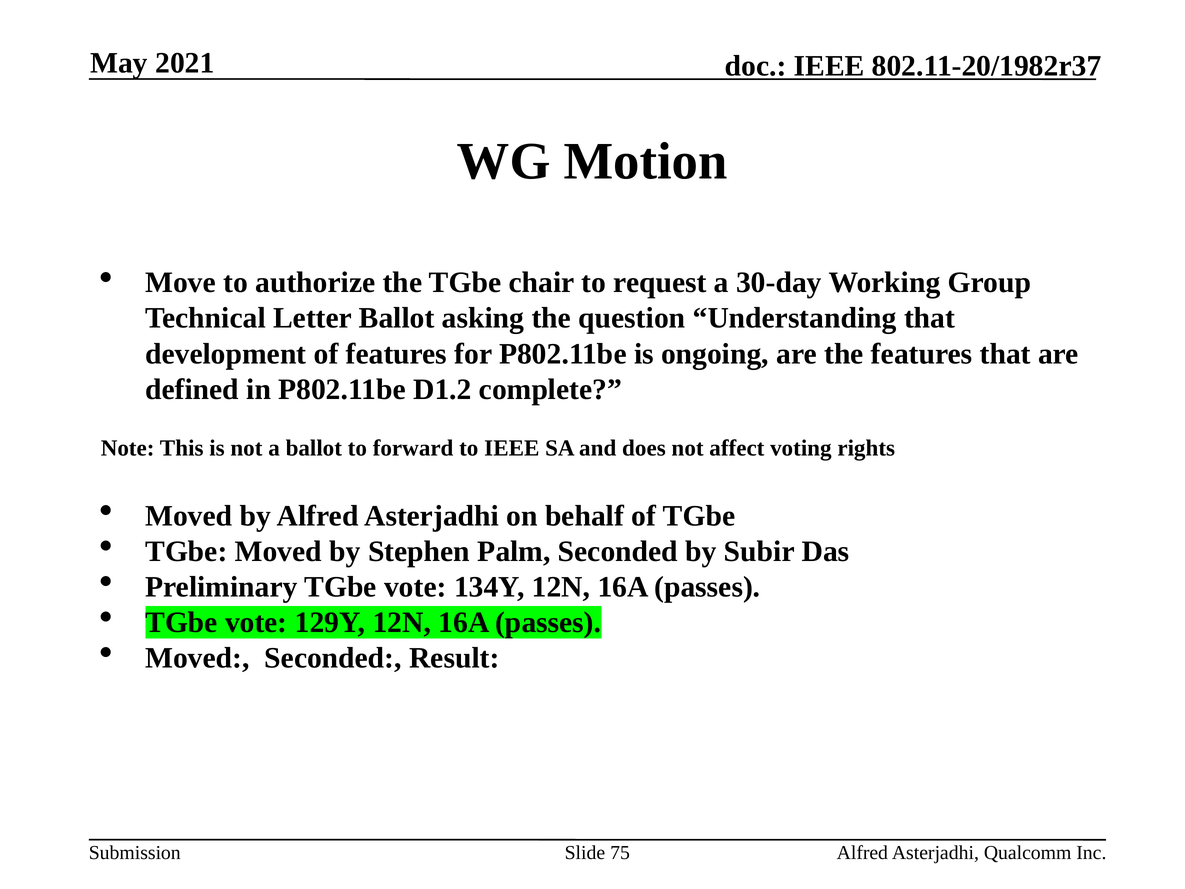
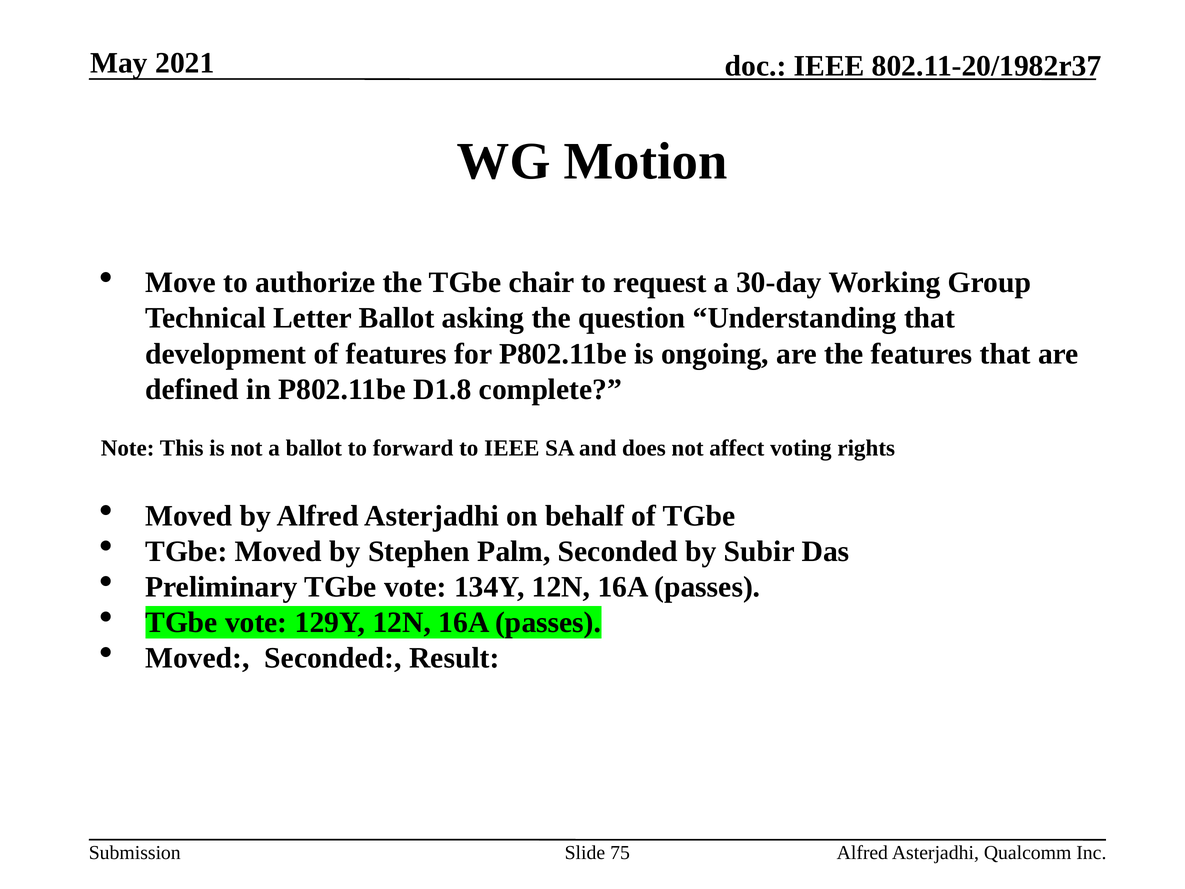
D1.2: D1.2 -> D1.8 (442, 389)
